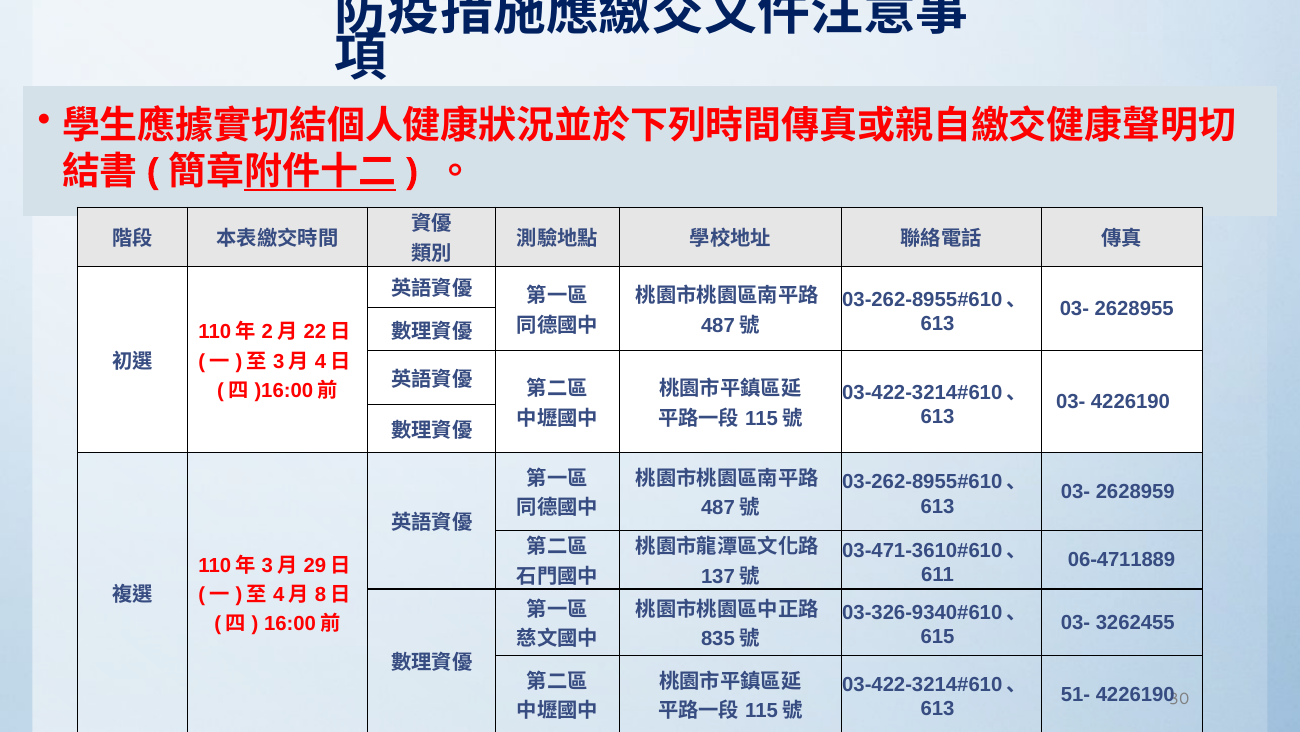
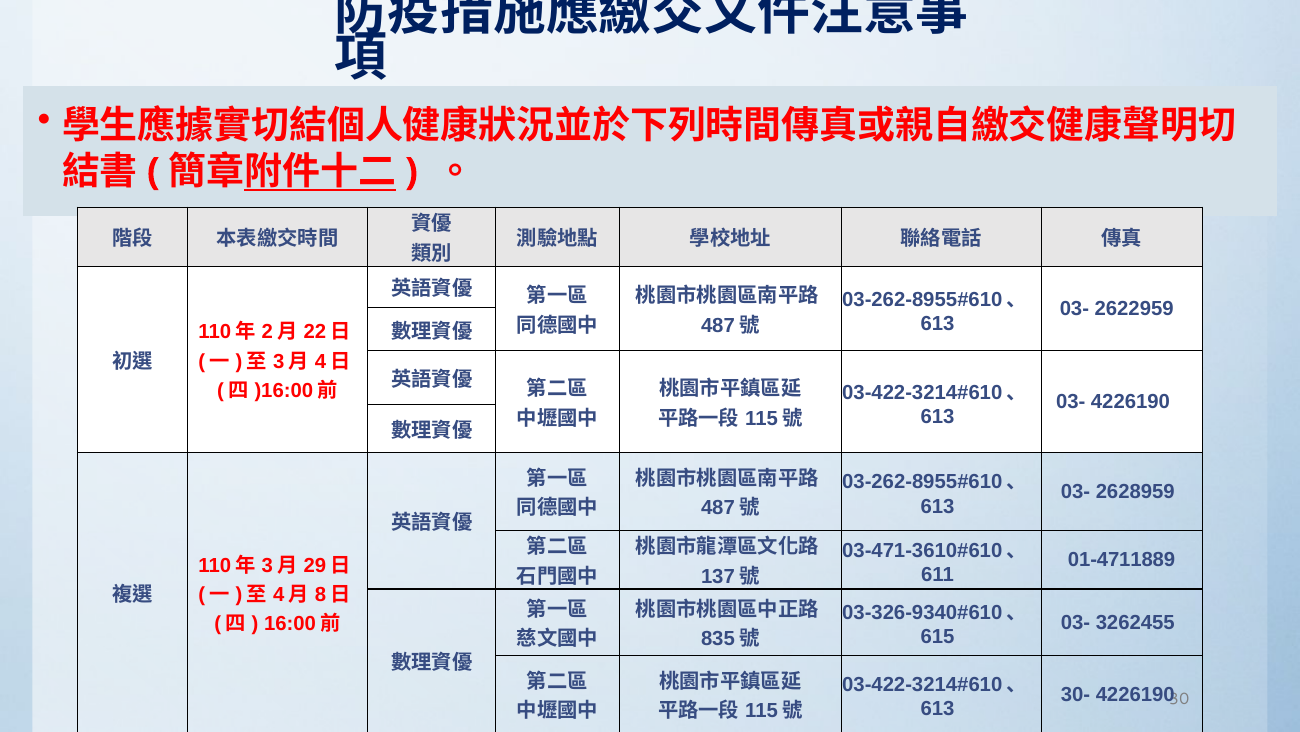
2628955: 2628955 -> 2622959 (1134, 309)
06-4711889: 06-4711889 -> 01-4711889 (1122, 559)
51-: 51- -> 30- (1076, 694)
